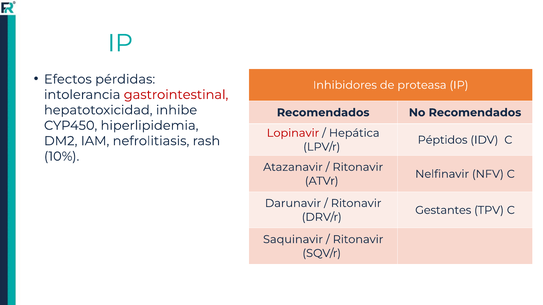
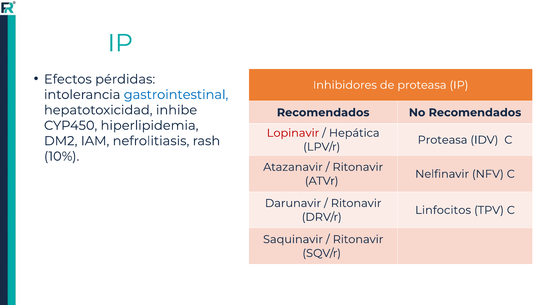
gastrointestinal colour: red -> blue (176, 95)
Péptidos: Péptidos -> Proteasa (443, 140)
Gestantes: Gestantes -> Linfocitos (443, 210)
